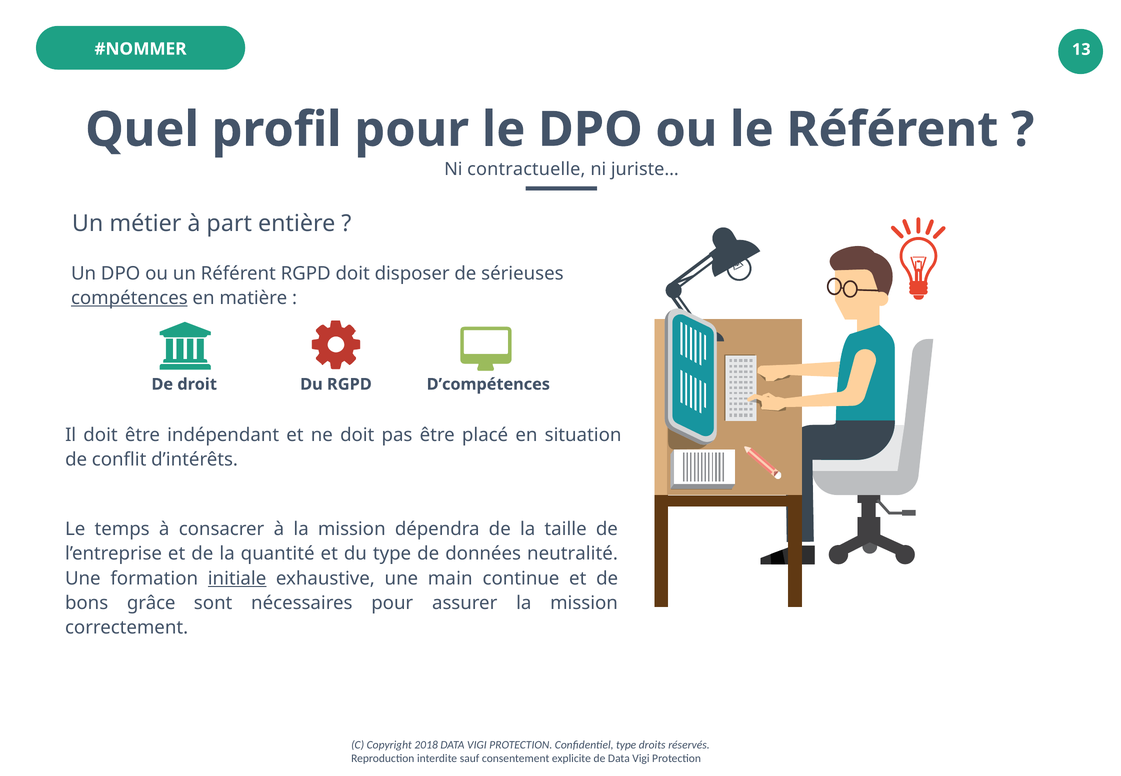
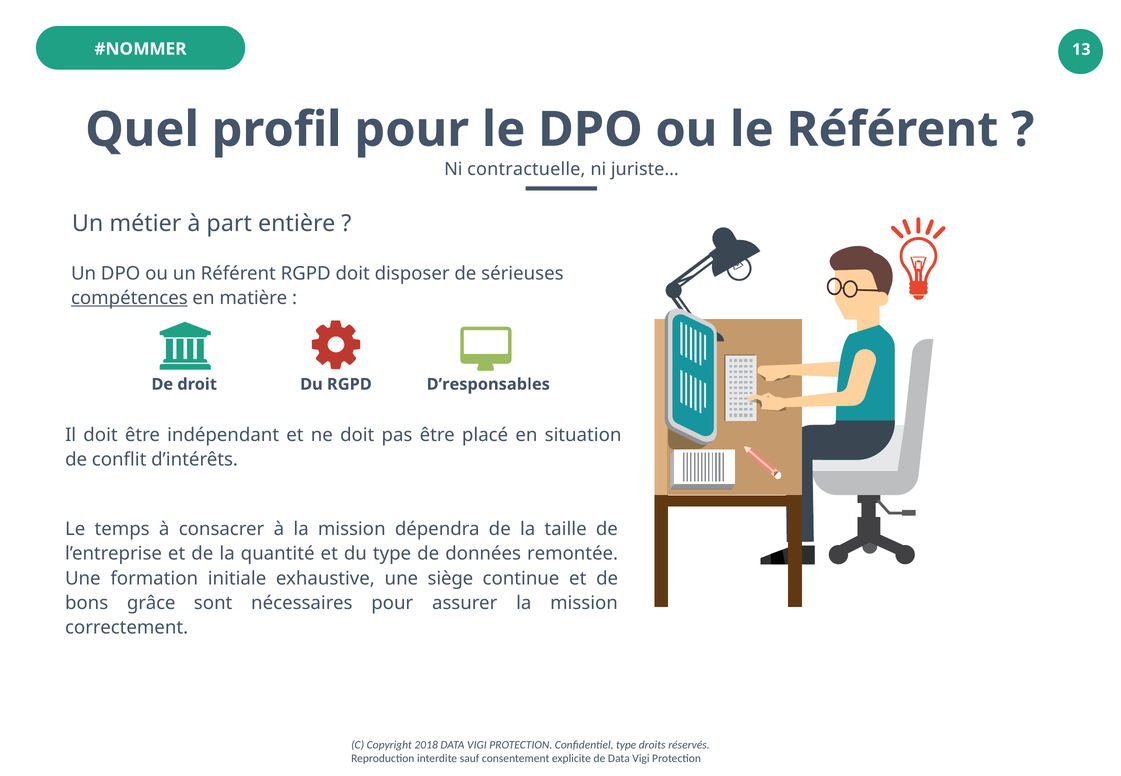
D’compétences: D’compétences -> D’responsables (488, 384)
neutralité: neutralité -> remontée (573, 554)
initiale underline: present -> none (237, 579)
main: main -> siège (450, 579)
